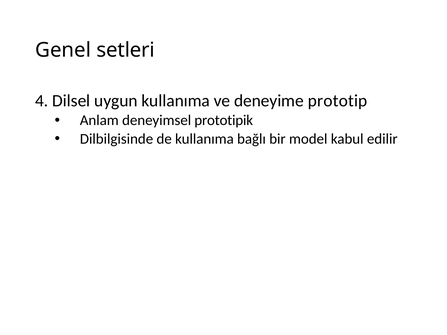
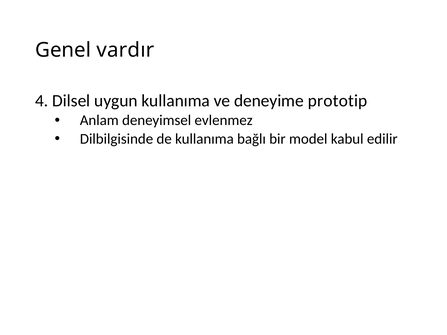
setleri: setleri -> vardır (125, 50)
prototipik: prototipik -> evlenmez (224, 121)
